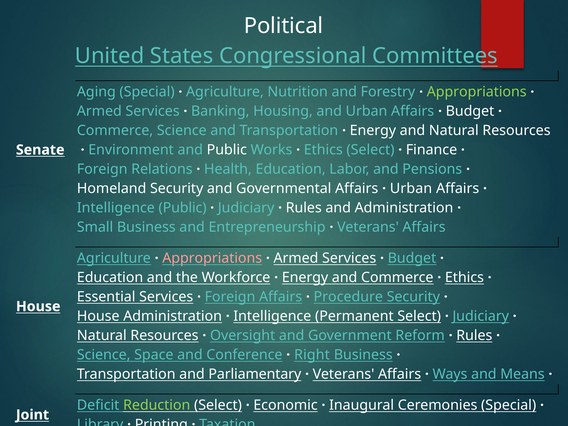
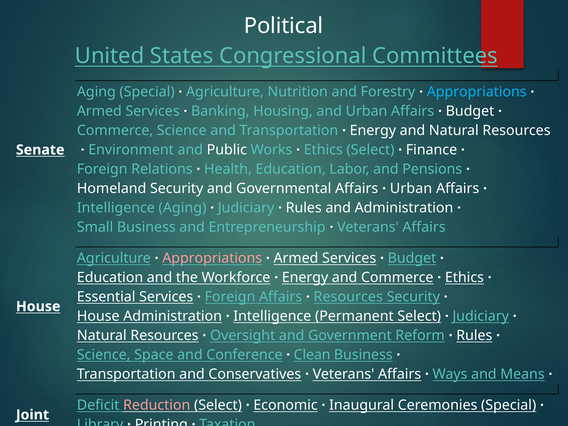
Appropriations colour: light green -> light blue (477, 92)
Intelligence Public: Public -> Aging (182, 208)
Procedure: Procedure -> Resources (348, 297)
Right: Right -> Clean (312, 355)
Parliamentary: Parliamentary -> Conservatives (255, 374)
Reduction colour: light green -> pink (157, 405)
